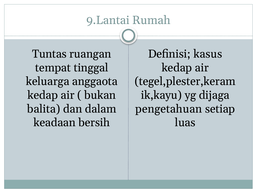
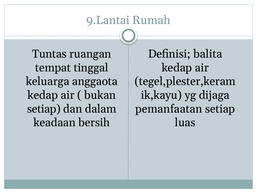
kasus: kasus -> balita (208, 54)
balita: balita -> setiap (44, 109)
pengetahuan: pengetahuan -> pemanfaatan (169, 109)
